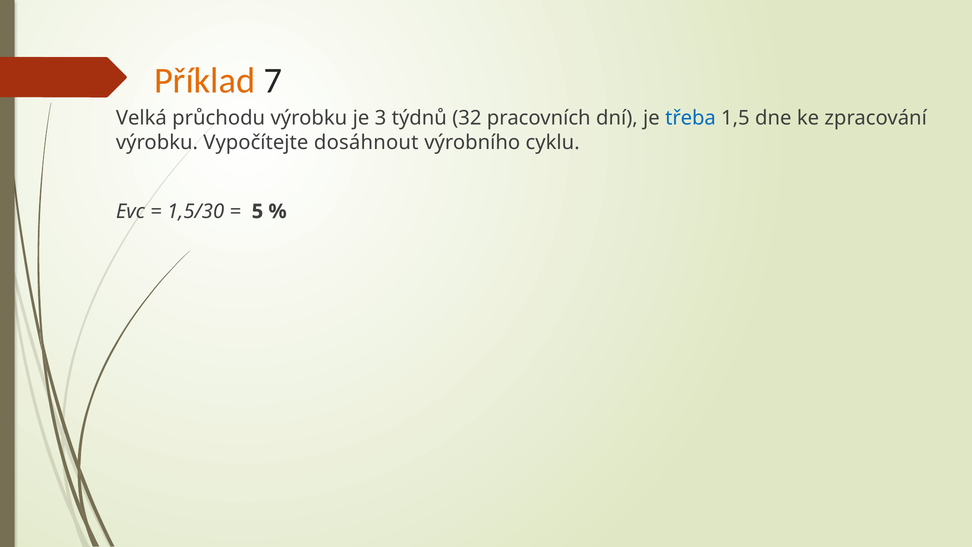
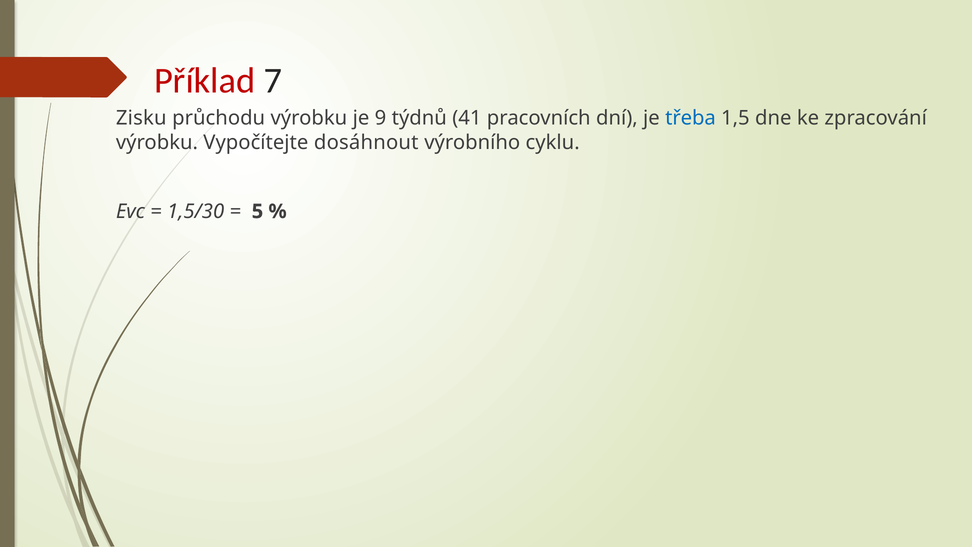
Příklad colour: orange -> red (205, 81)
Velká: Velká -> Zisku (141, 118)
3: 3 -> 9 (381, 118)
32: 32 -> 41 (467, 118)
